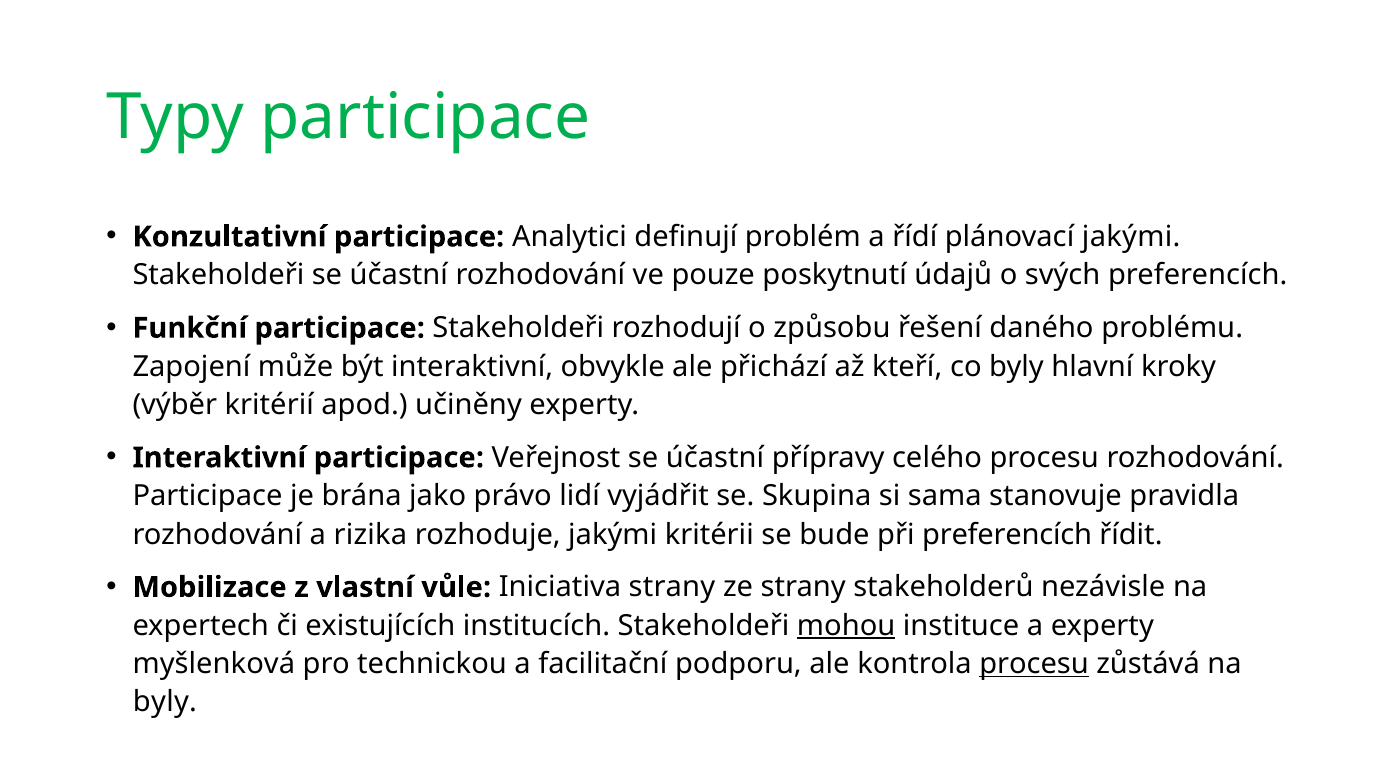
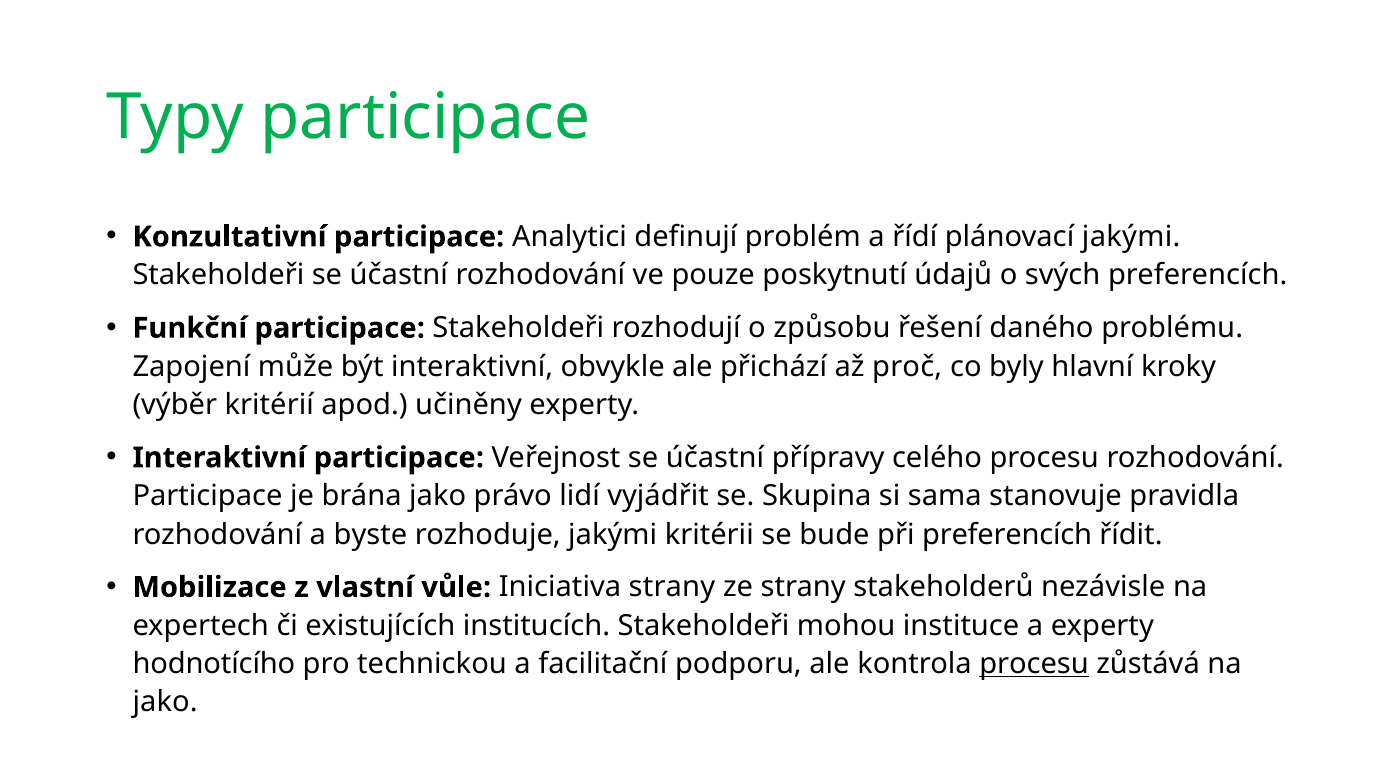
kteří: kteří -> proč (907, 367)
rizika: rizika -> byste (370, 535)
mohou underline: present -> none (846, 626)
myšlenková: myšlenková -> hodnotícího (214, 665)
byly: byly -> jako (165, 703)
